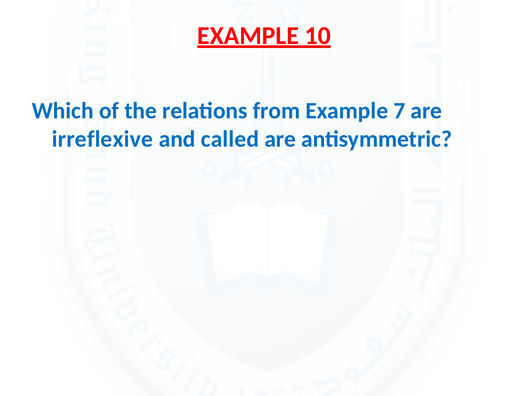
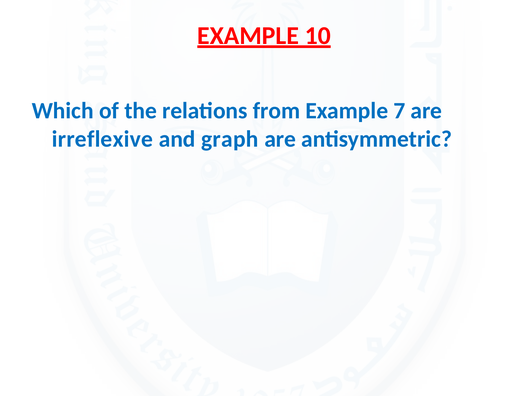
called: called -> graph (230, 139)
